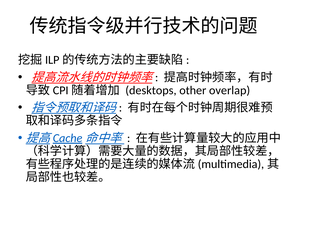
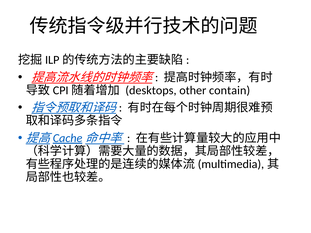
overlap: overlap -> contain (230, 90)
